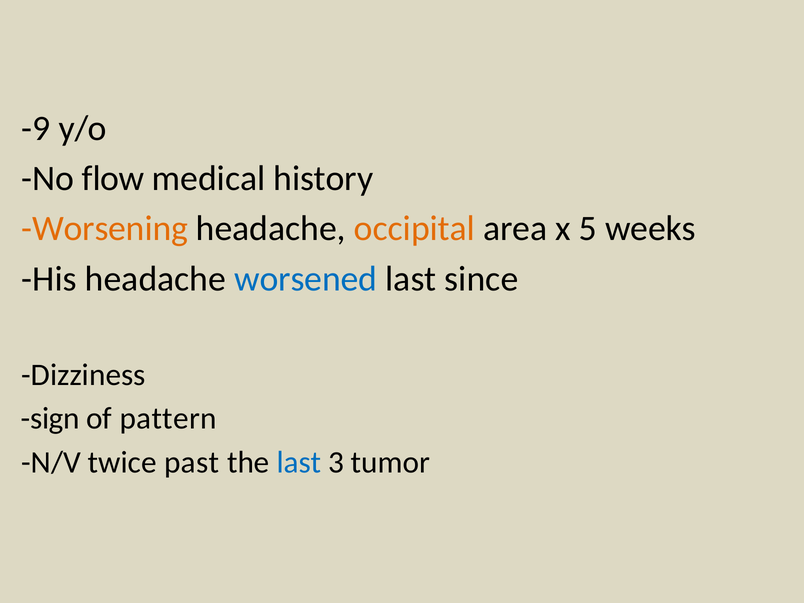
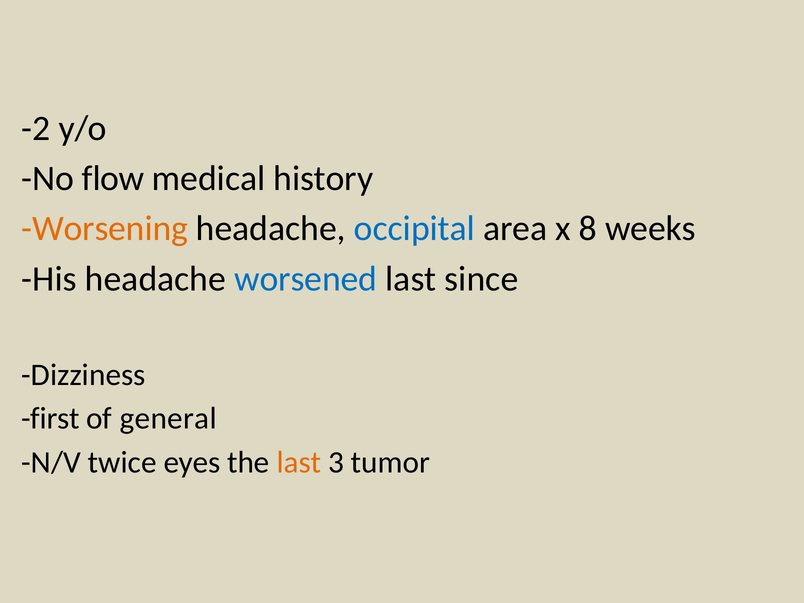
-9: -9 -> -2 (36, 128)
occipital colour: orange -> blue (415, 229)
5: 5 -> 8 (588, 229)
sign: sign -> first (50, 419)
pattern: pattern -> general (168, 419)
past: past -> eyes (192, 462)
last colour: blue -> orange (299, 462)
